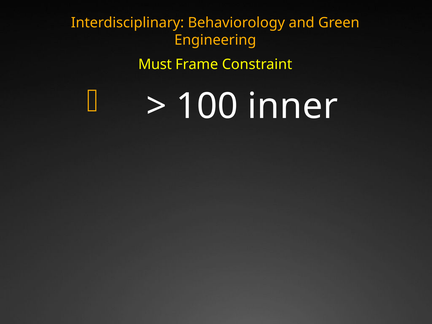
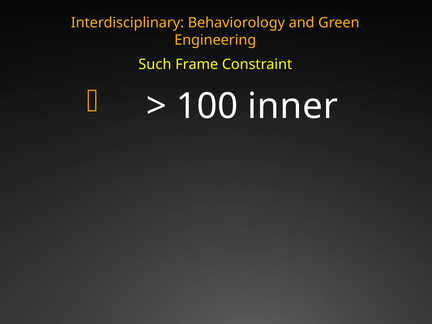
Must: Must -> Such (155, 65)
